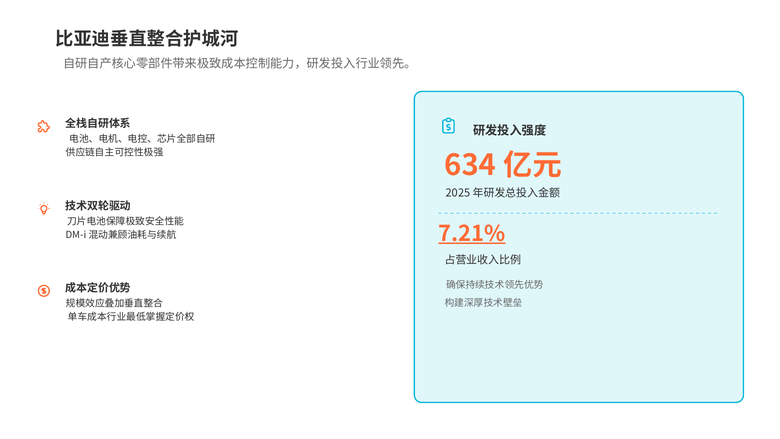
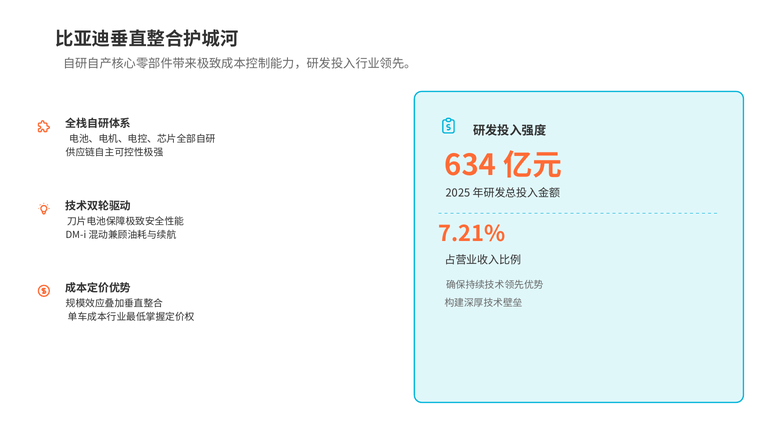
7.21% underline: present -> none (472, 234)
